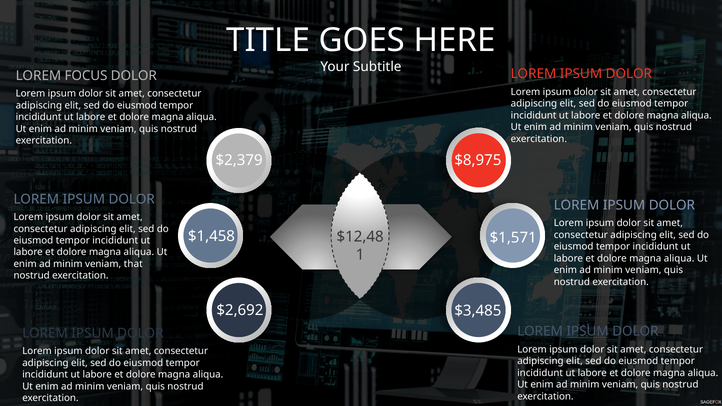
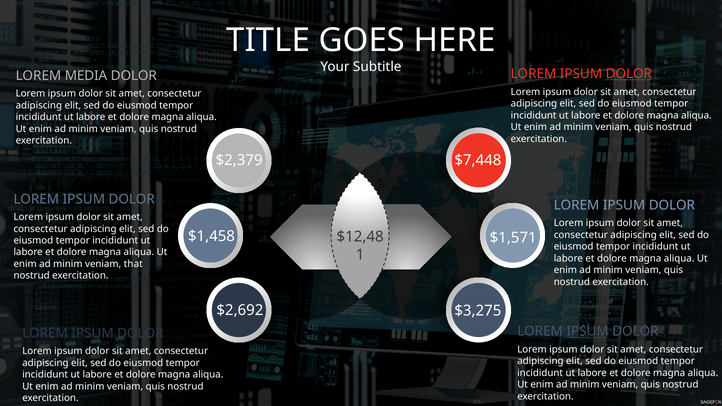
DOLOR underline: none -> present (629, 74)
FOCUS: FOCUS -> MEDIA (86, 76)
$8,975: $8,975 -> $7,448 (478, 160)
$3,485: $3,485 -> $3,275 (478, 311)
